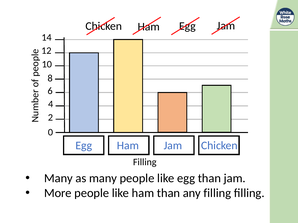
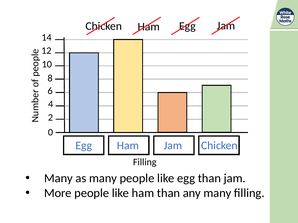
any filling: filling -> many (217, 194)
